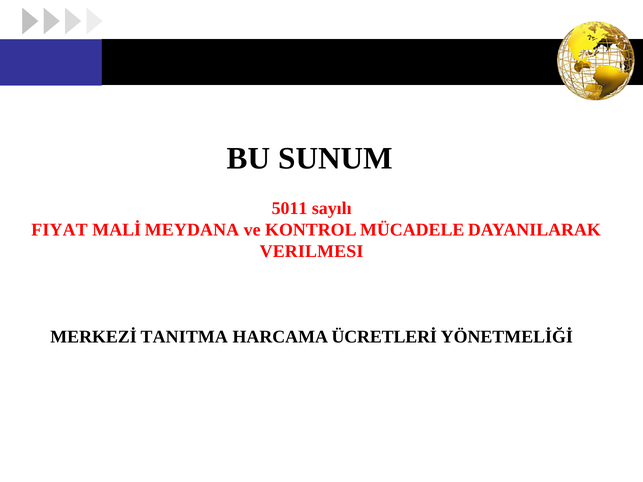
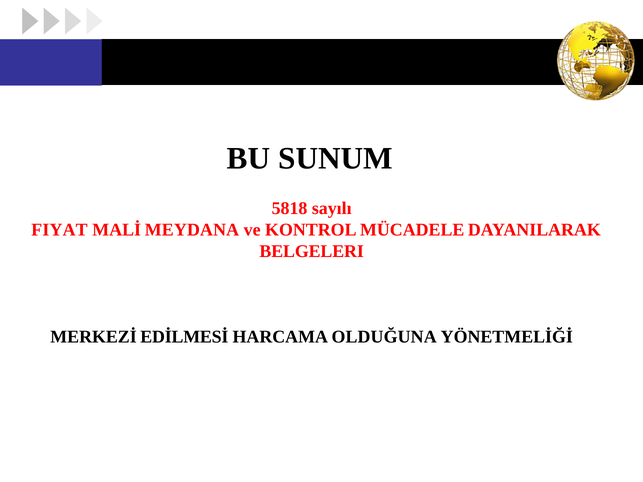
5011: 5011 -> 5818 (290, 208)
VERILMESI: VERILMESI -> BELGELERI (312, 251)
TANITMA: TANITMA -> EDİLMESİ (184, 337)
ÜCRETLERİ: ÜCRETLERİ -> OLDUĞUNA (384, 337)
